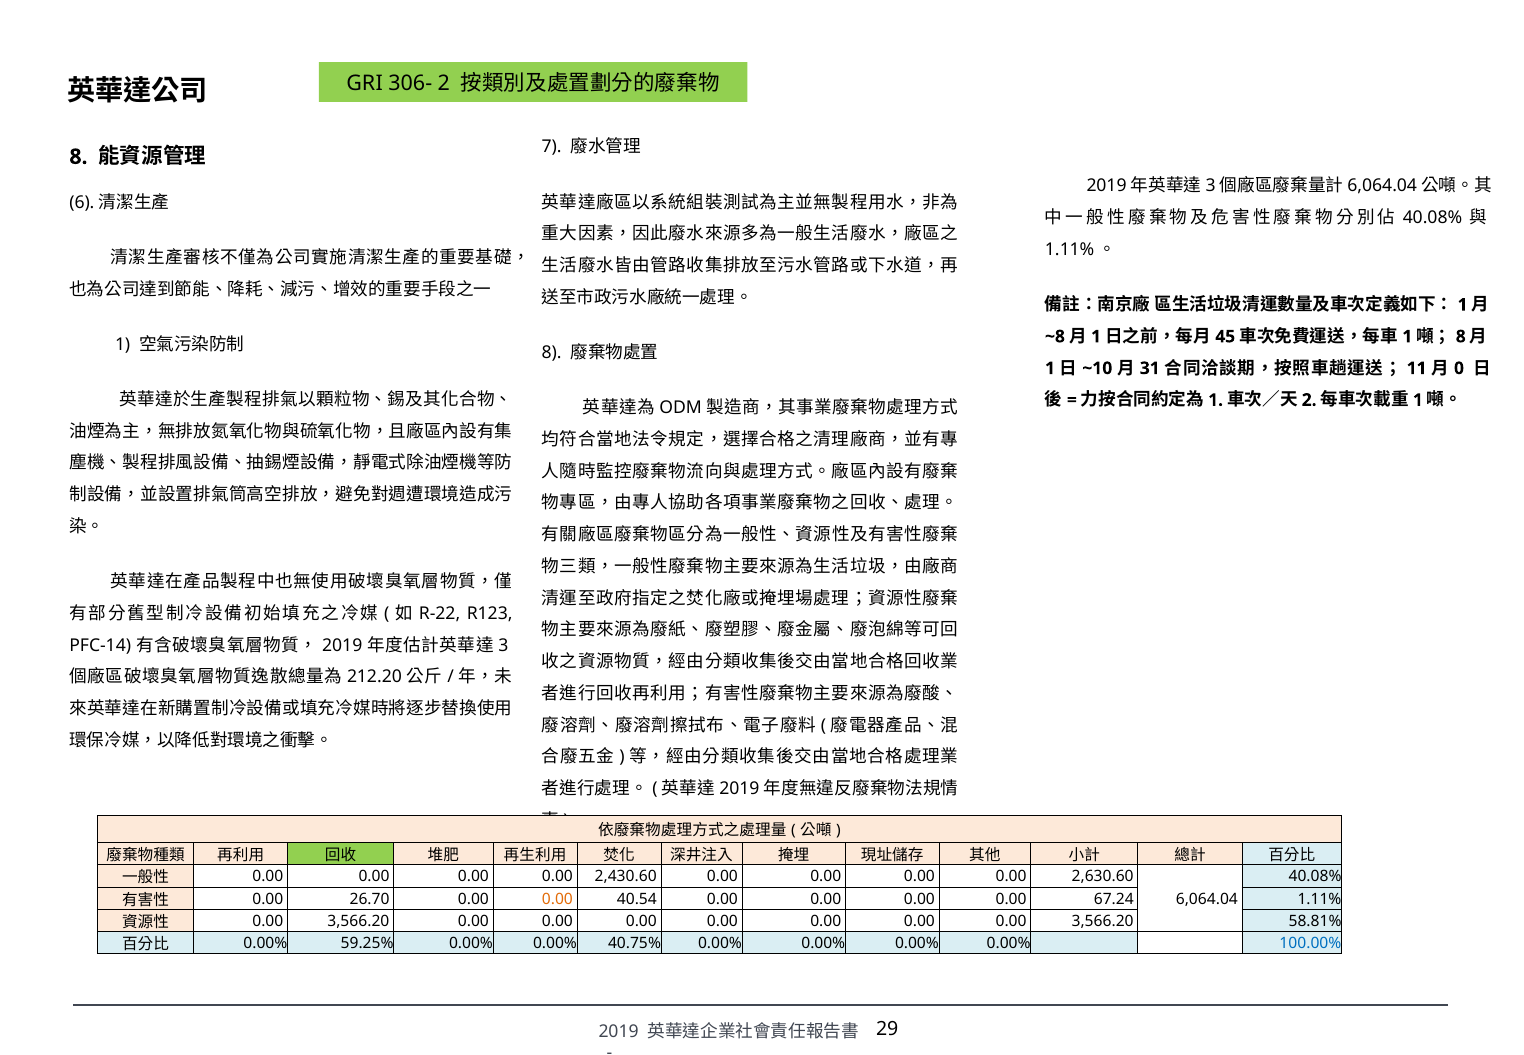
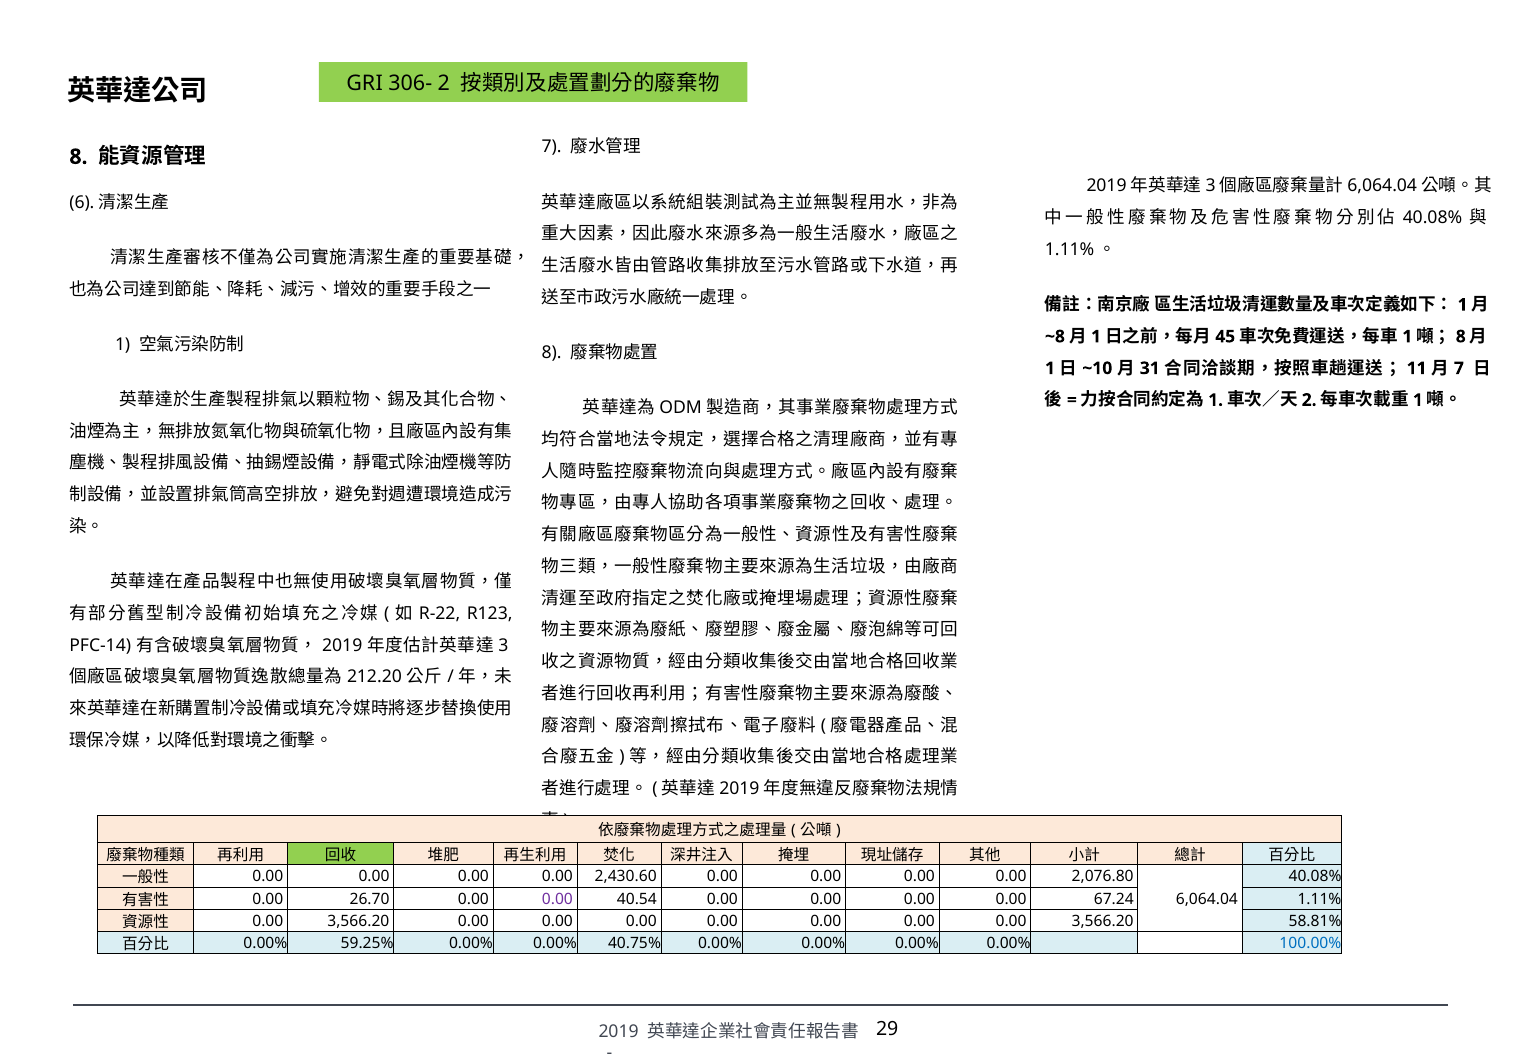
0: 0 -> 7 (1459, 368)
2,630.60: 2,630.60 -> 2,076.80 (1103, 877)
0.00 colour: orange -> purple (557, 899)
